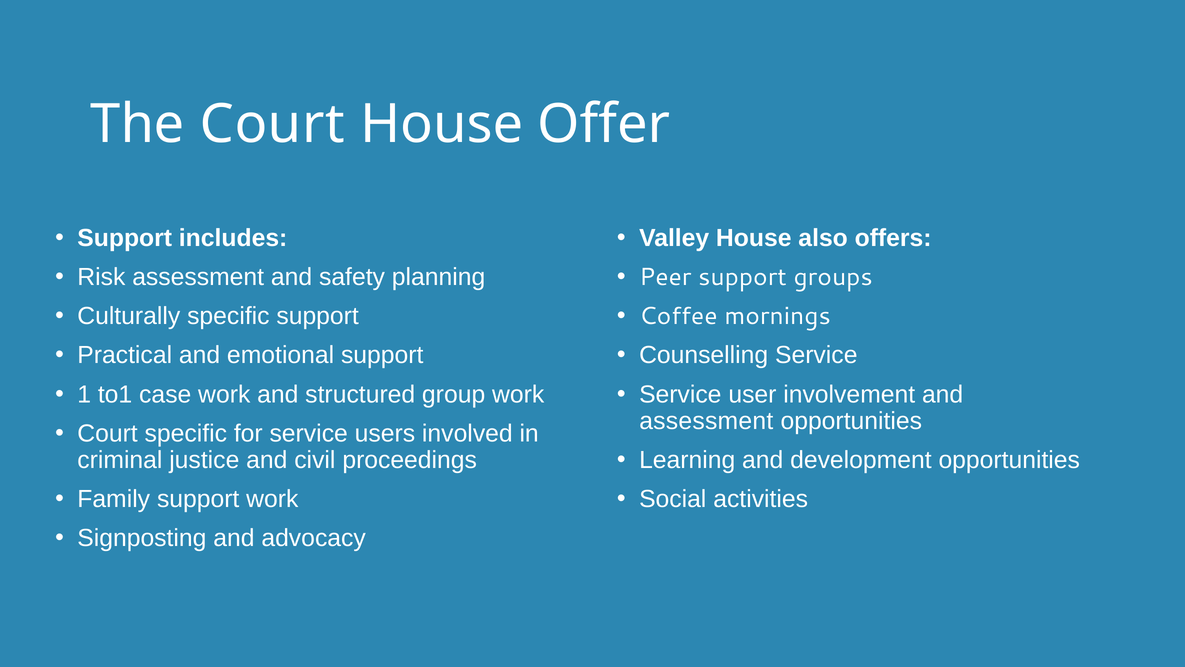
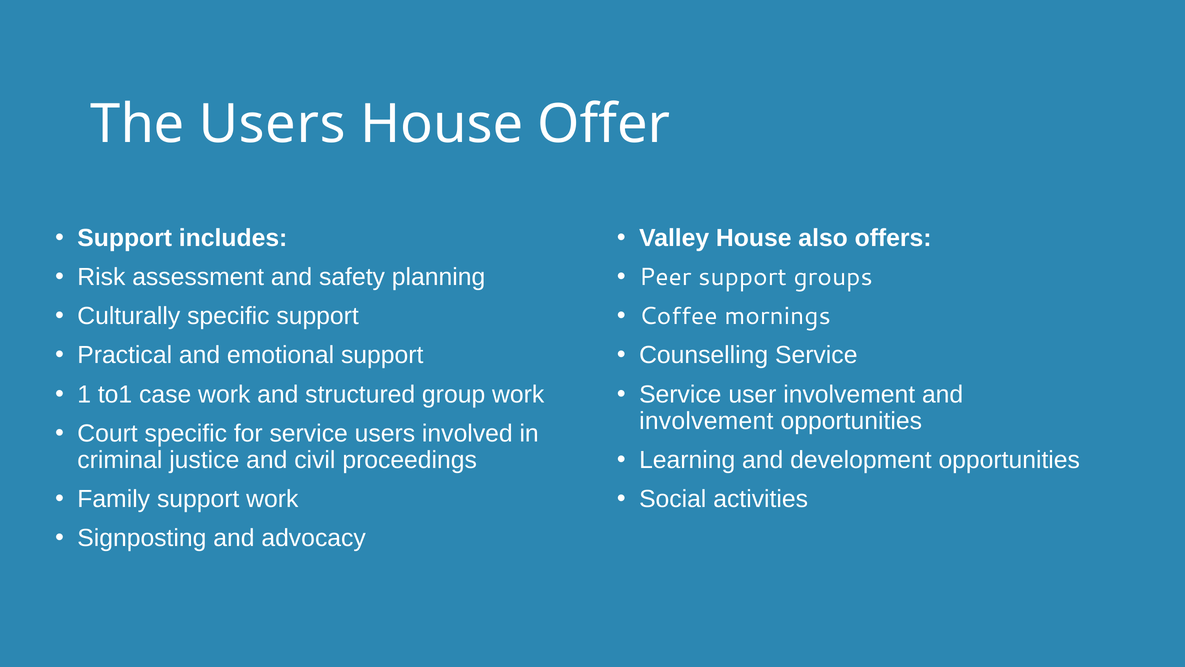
The Court: Court -> Users (272, 124)
assessment: assessment -> involvement (706, 421)
